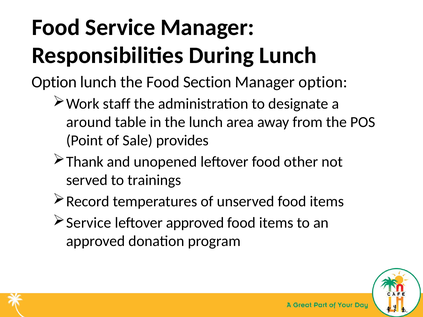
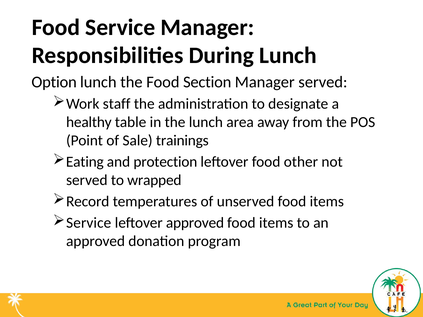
Manager option: option -> served (323, 82)
around: around -> healthy (89, 122)
provides: provides -> trainings (182, 141)
Thank: Thank -> Eating (85, 162)
unopened: unopened -> protection (165, 162)
trainings: trainings -> wrapped (154, 180)
